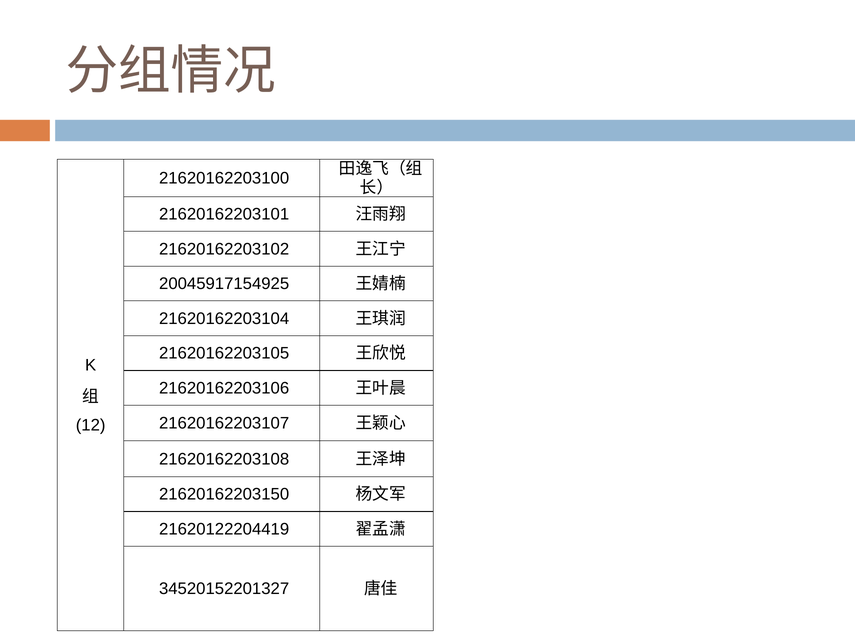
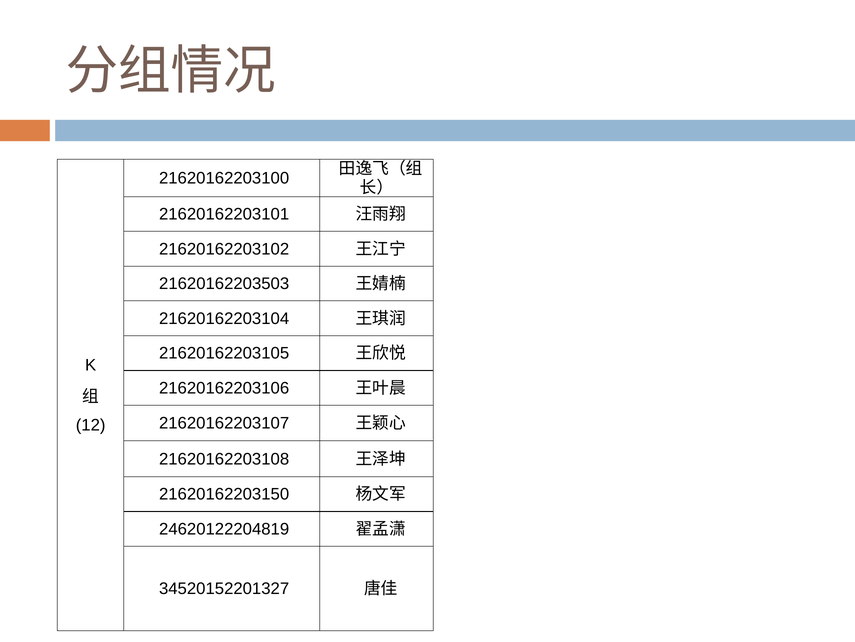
20045917154925: 20045917154925 -> 21620162203503 (224, 284)
21620122204419: 21620122204419 -> 24620122204819 (224, 529)
